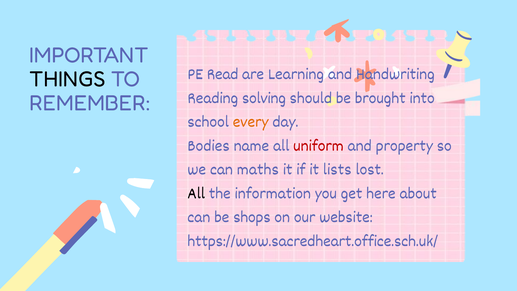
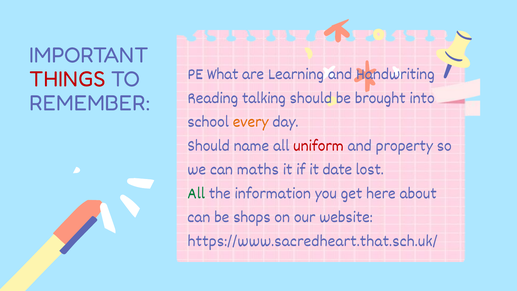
THINGS colour: black -> red (67, 79)
Read: Read -> What (223, 74)
solving: solving -> talking (264, 97)
Bodies: Bodies -> Should (209, 145)
lists: lists -> date (337, 169)
All colour: black -> green (196, 193)
https://www.sacredheart.office.sch.uk/: https://www.sacredheart.office.sch.uk/ -> https://www.sacredheart.that.sch.uk/ (313, 240)
